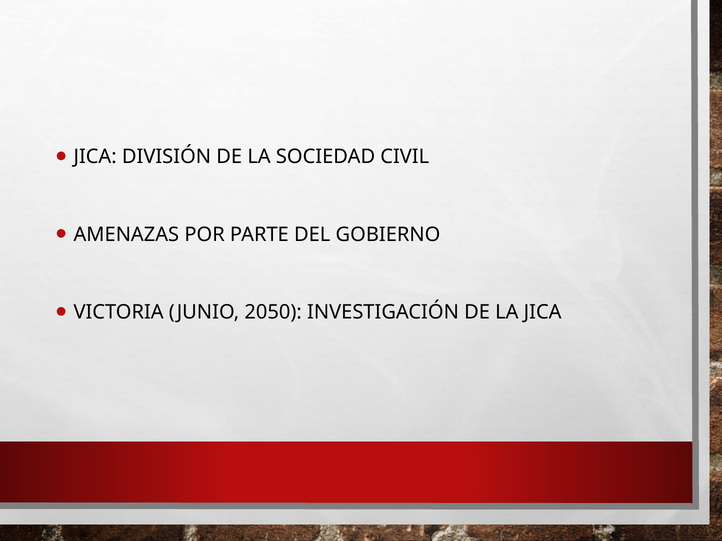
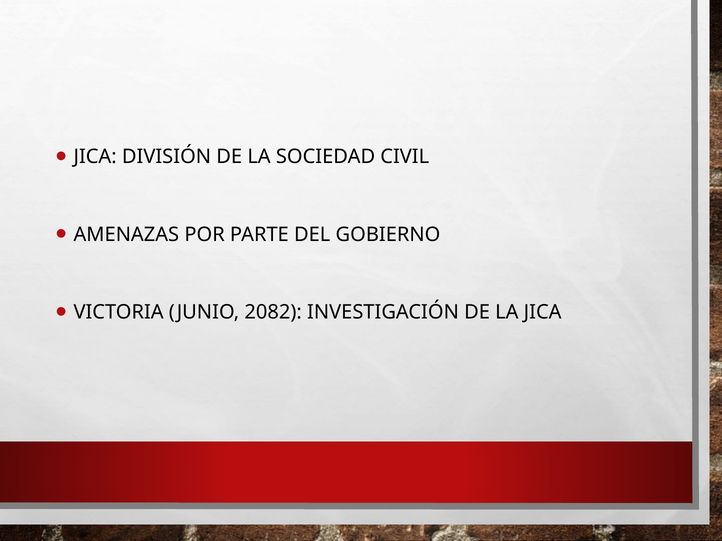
2050: 2050 -> 2082 (273, 313)
